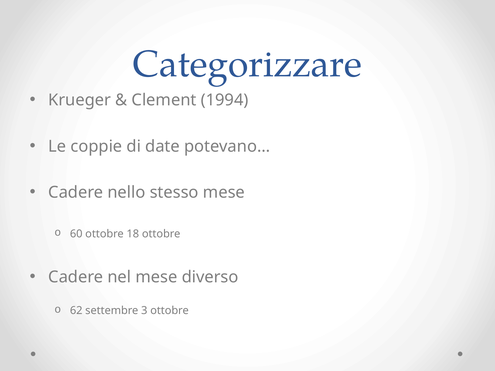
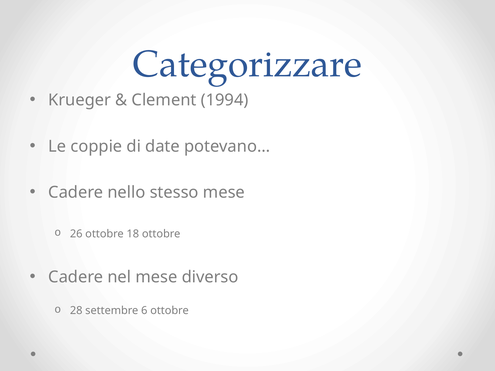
60: 60 -> 26 (76, 234)
62: 62 -> 28 (76, 311)
3: 3 -> 6 (144, 311)
